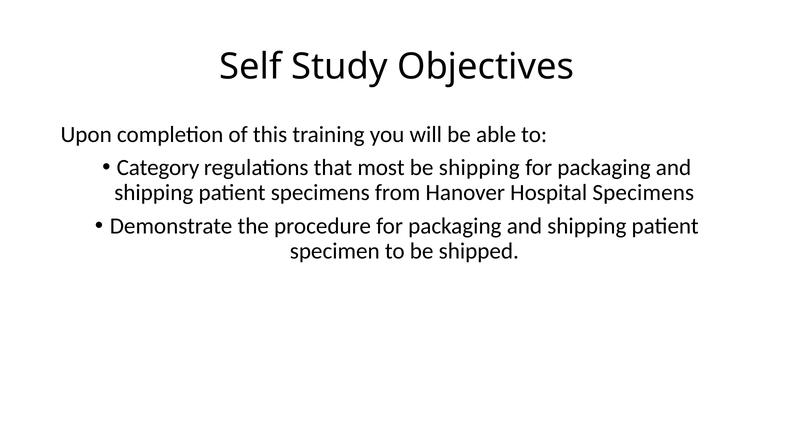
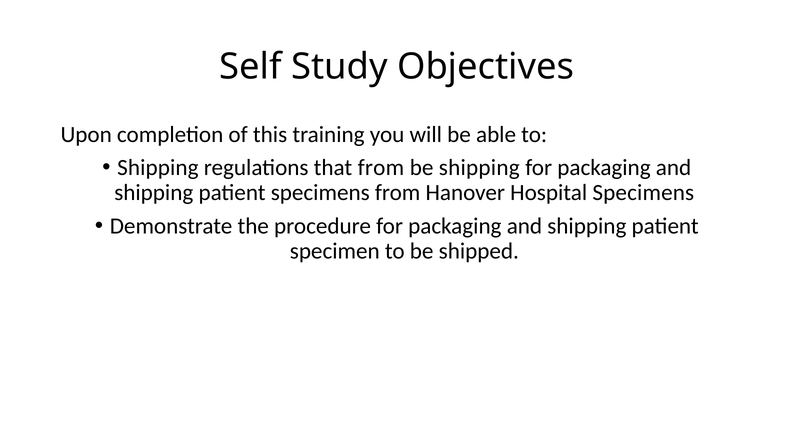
Category: Category -> Shipping (158, 168)
that most: most -> from (381, 168)
